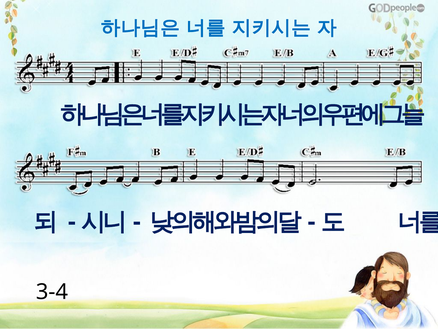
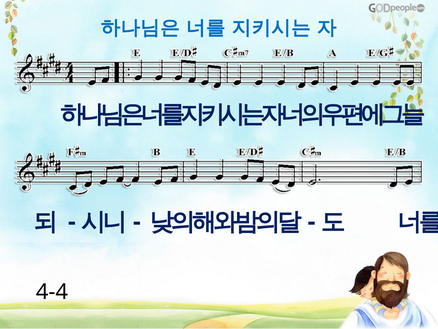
3-4: 3-4 -> 4-4 (52, 291)
